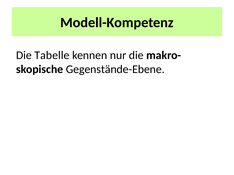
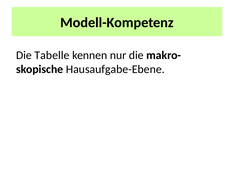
Gegenstände-Ebene: Gegenstände-Ebene -> Hausaufgabe-Ebene (115, 69)
